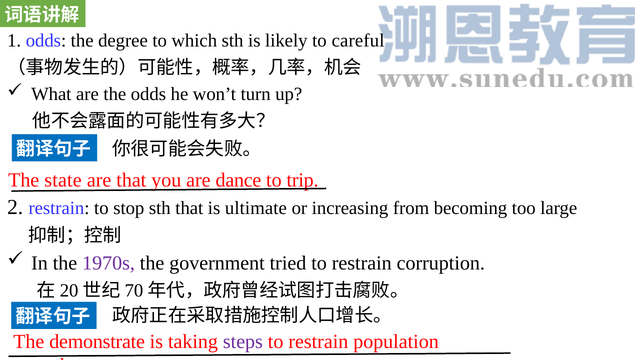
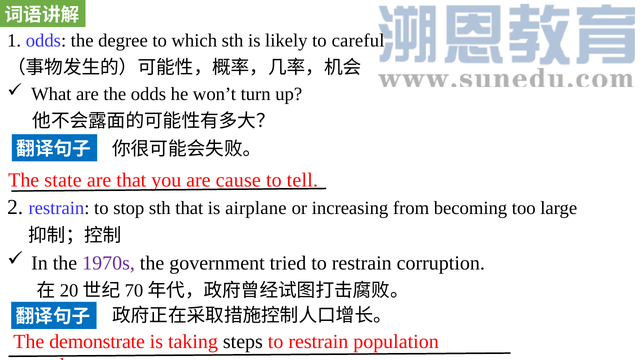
dance: dance -> cause (238, 180)
trip: trip -> tell (302, 180)
ultimate: ultimate -> airplane (256, 208)
steps colour: purple -> black (243, 342)
